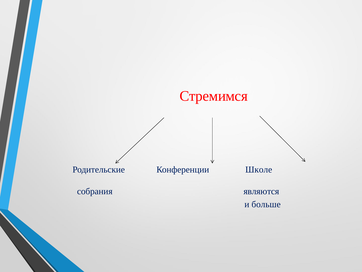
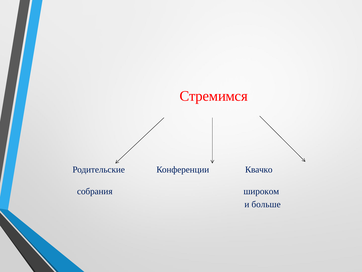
Школе: Школе -> Квачко (259, 169)
являются: являются -> широком (261, 191)
